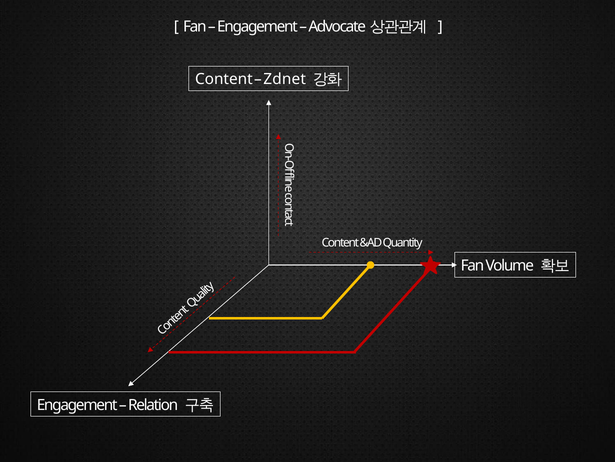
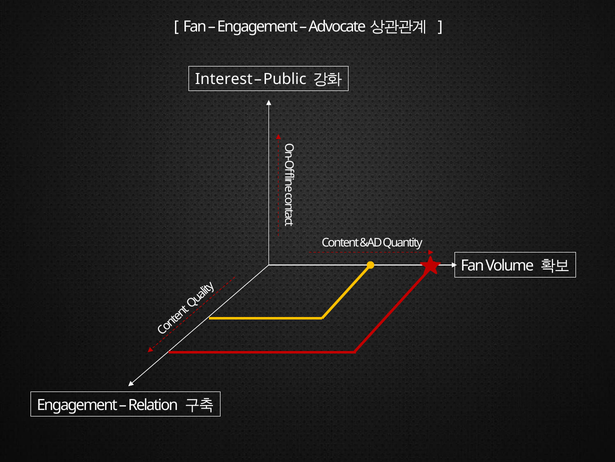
Content: Content -> Interest (224, 79)
Zdnet: Zdnet -> Public (285, 79)
